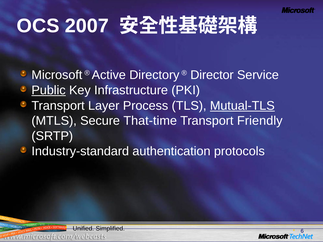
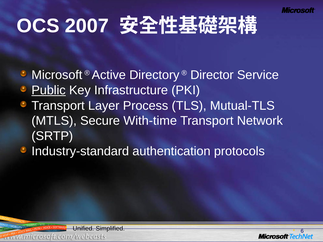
Mutual-TLS underline: present -> none (242, 106)
That-time: That-time -> With-time (150, 121)
Friendly: Friendly -> Network (260, 121)
